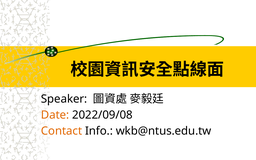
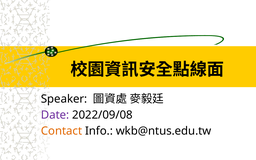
Date colour: orange -> purple (55, 115)
